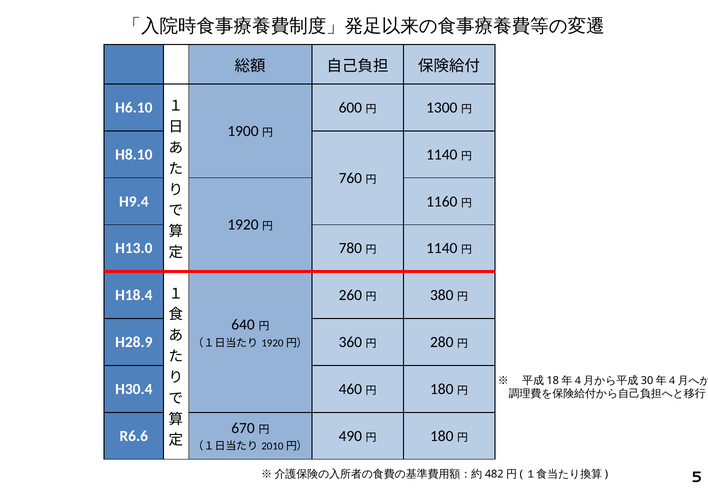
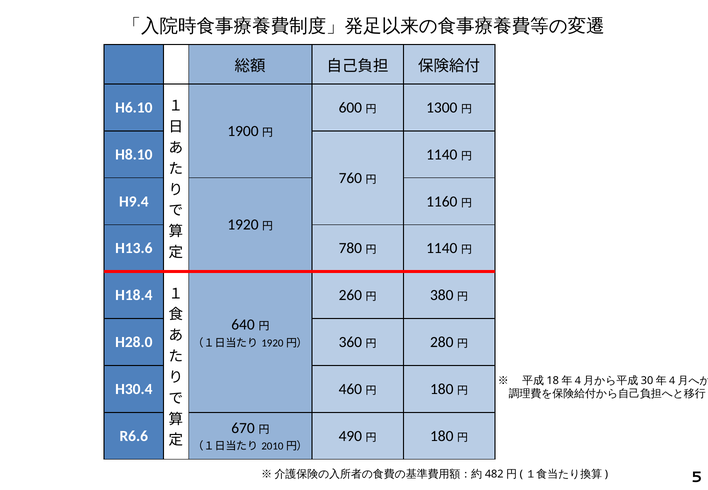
H13.0: H13.0 -> H13.6 (134, 248)
H28.9: H28.9 -> H28.0 (134, 342)
